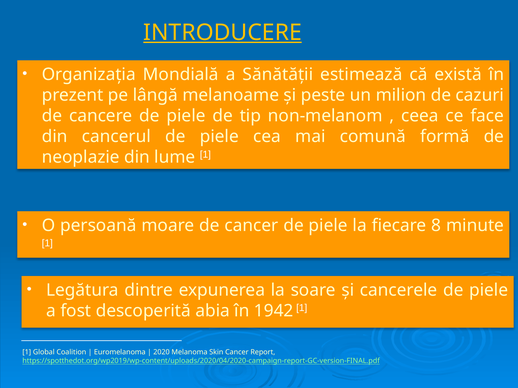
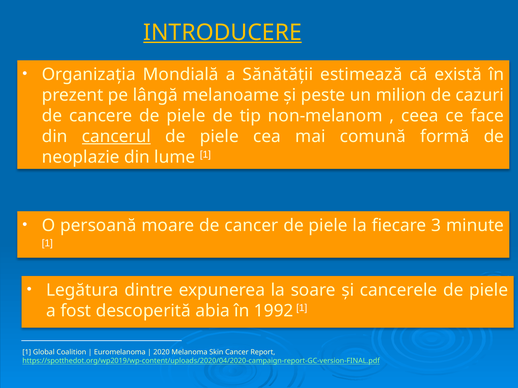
cancerul underline: none -> present (116, 137)
8: 8 -> 3 (436, 226)
1942: 1942 -> 1992 (274, 311)
